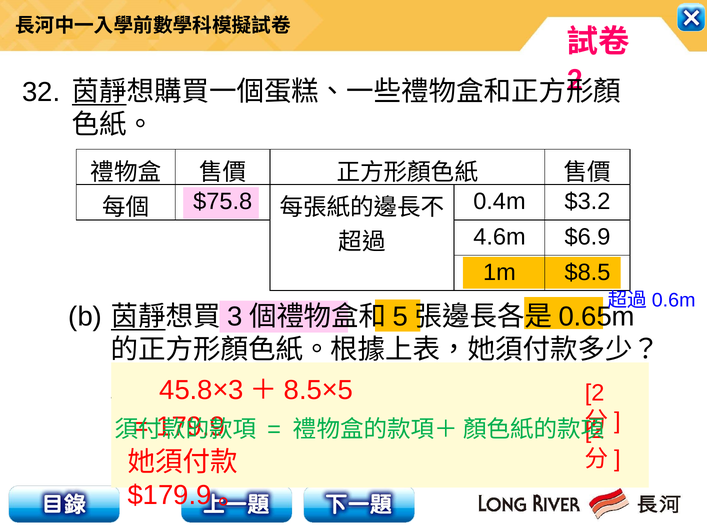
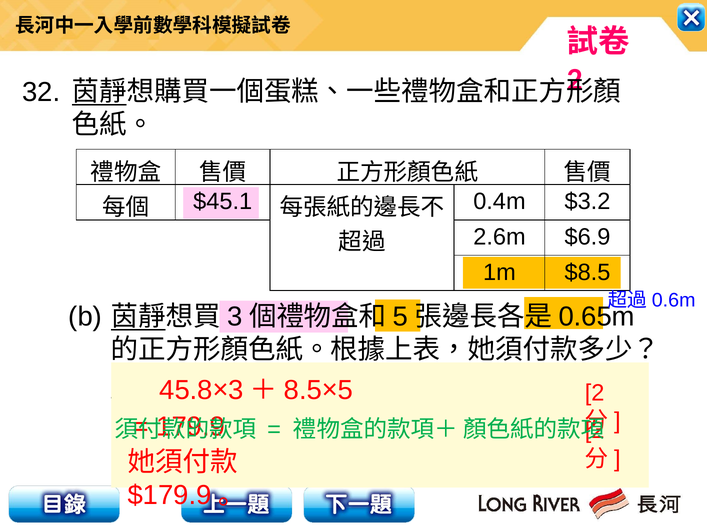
$75.8: $75.8 -> $45.1 (223, 202)
4.6m: 4.6m -> 2.6m (499, 237)
